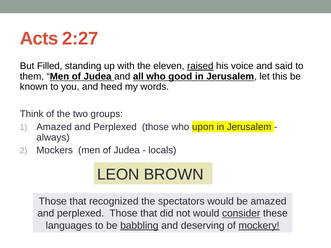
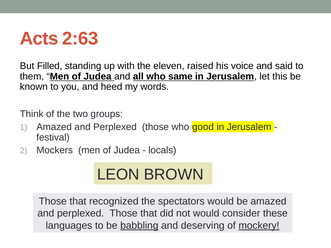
2:27: 2:27 -> 2:63 (80, 39)
raised underline: present -> none (200, 66)
good: good -> same (180, 76)
upon: upon -> good (203, 127)
always: always -> festival (53, 137)
consider underline: present -> none (241, 214)
